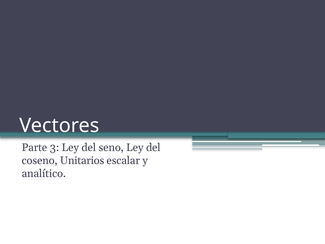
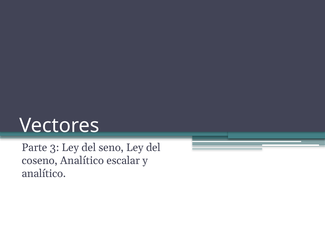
coseno Unitarios: Unitarios -> Analítico (82, 160)
